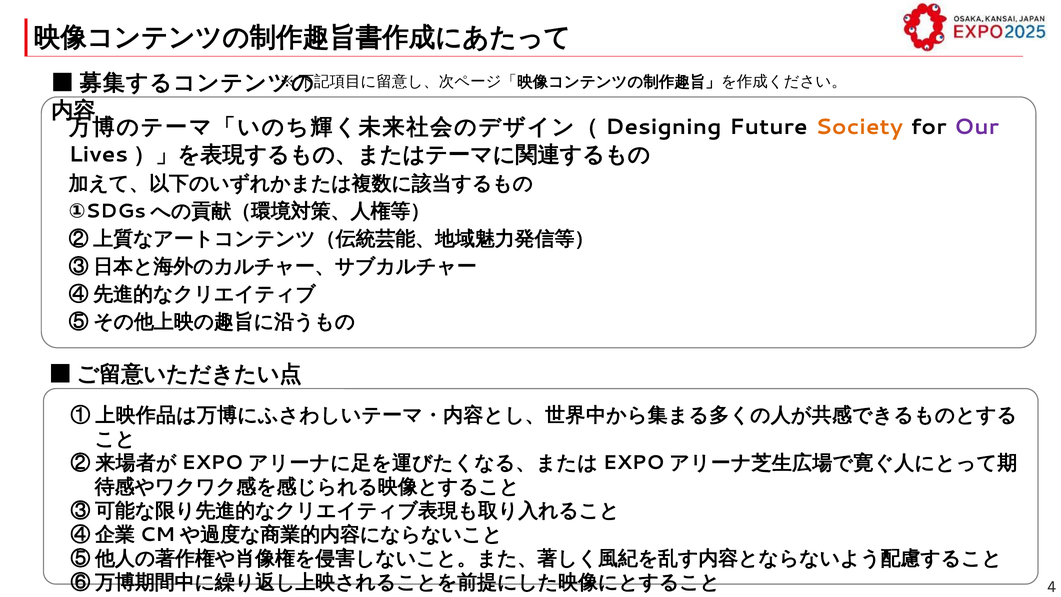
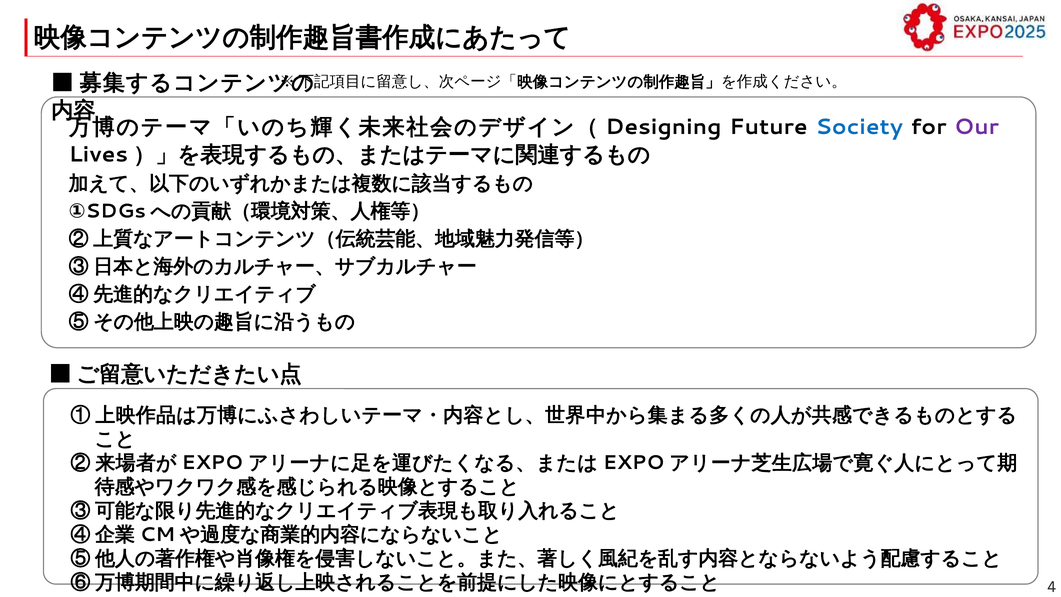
Society colour: orange -> blue (859, 127)
